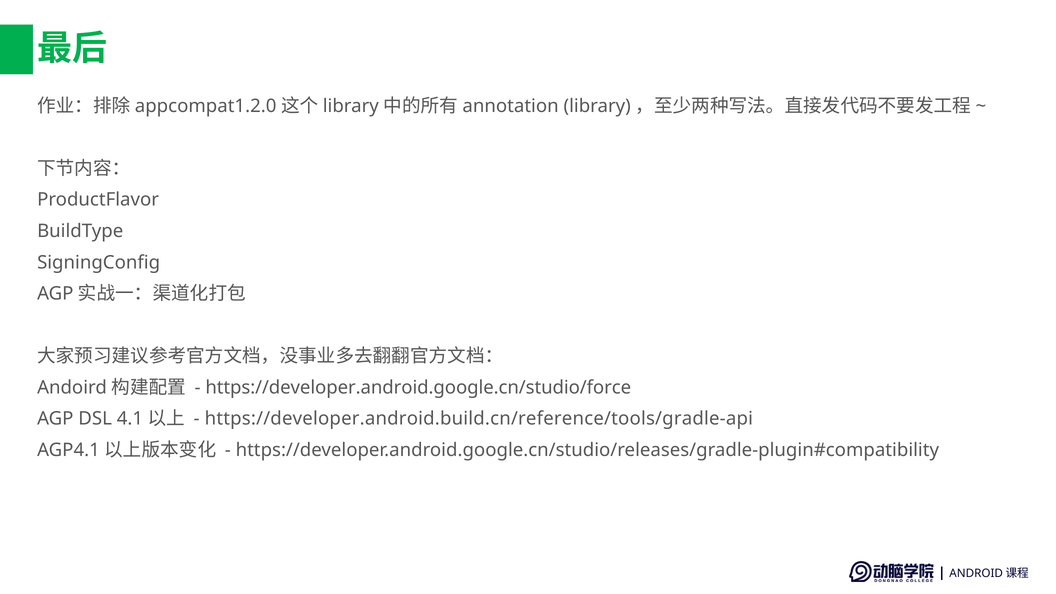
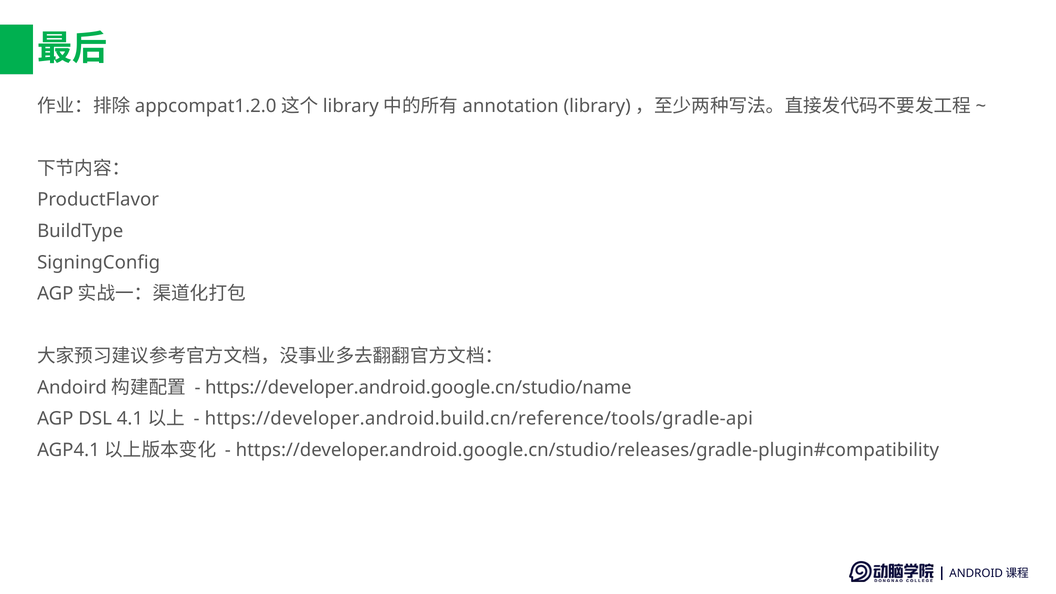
https://developer.android.google.cn/studio/force: https://developer.android.google.cn/studio/force -> https://developer.android.google.cn/studio/name (418, 388)
